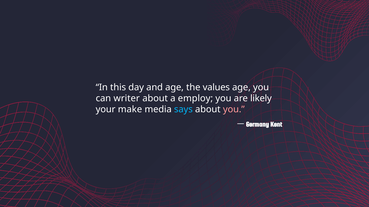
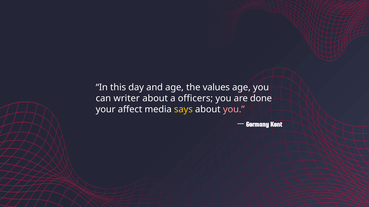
employ: employ -> officers (195, 99)
likely: likely -> done (261, 99)
make: make -> affect (130, 110)
says colour: light blue -> yellow (183, 110)
